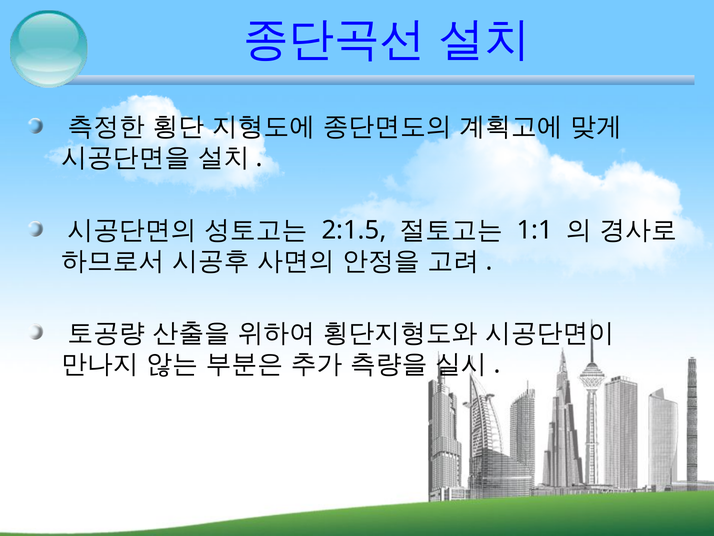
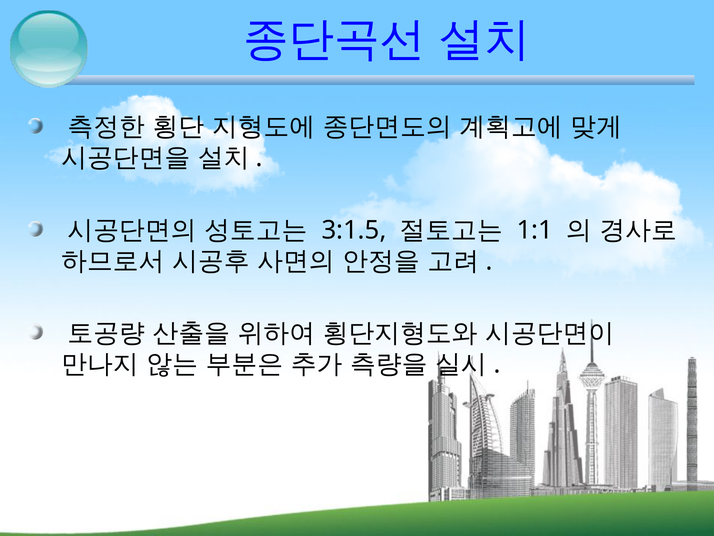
2:1.5: 2:1.5 -> 3:1.5 (354, 230)
